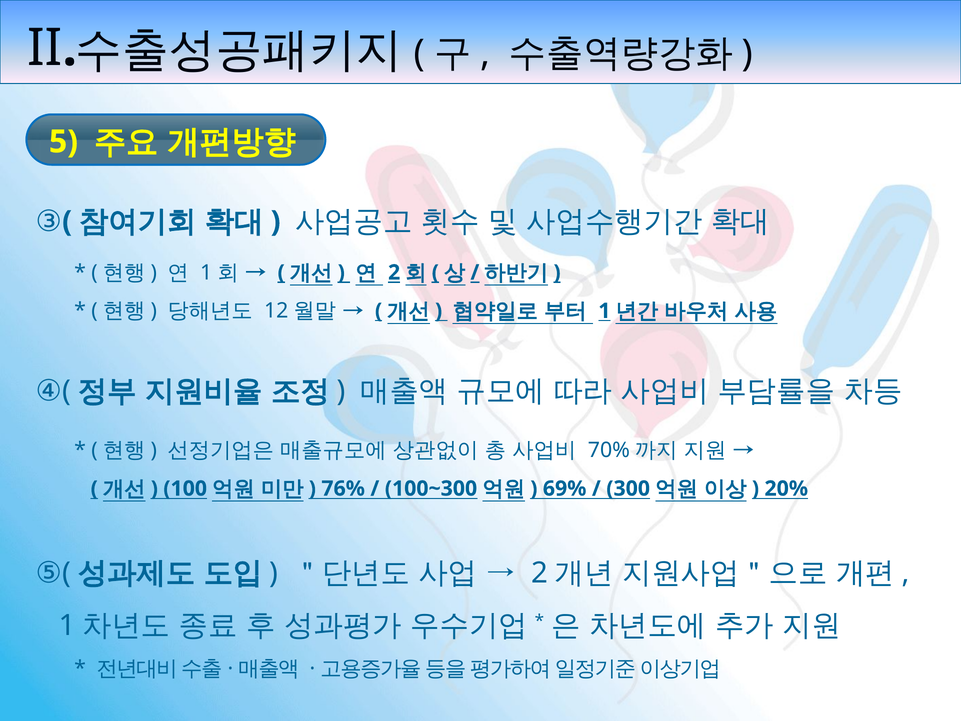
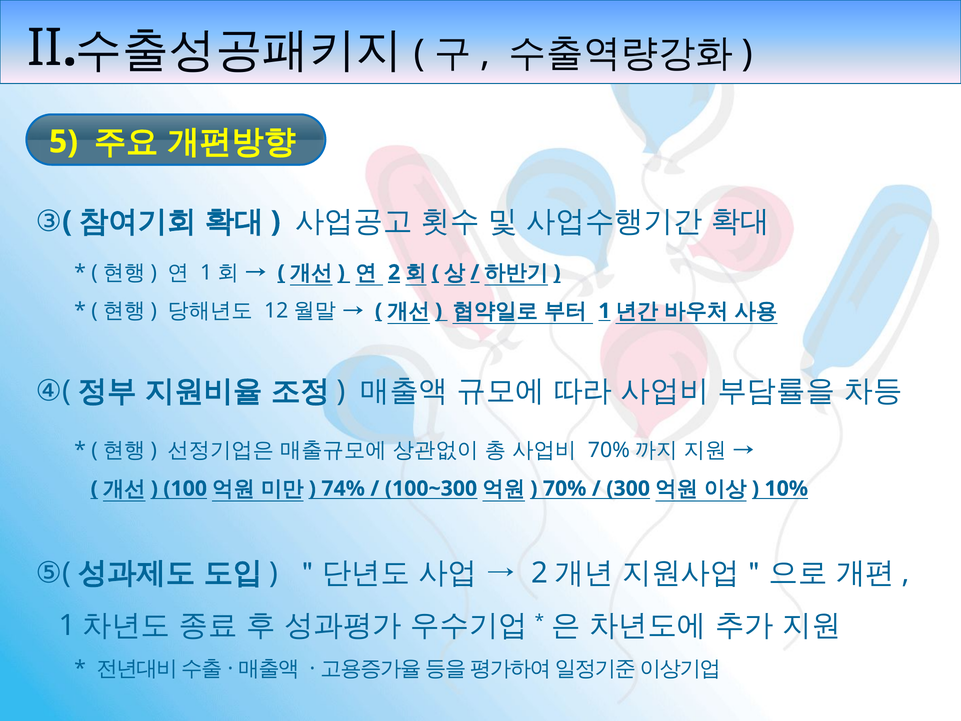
76%: 76% -> 74% (343, 488)
69%: 69% -> 70% (565, 488)
20%: 20% -> 10% (786, 488)
